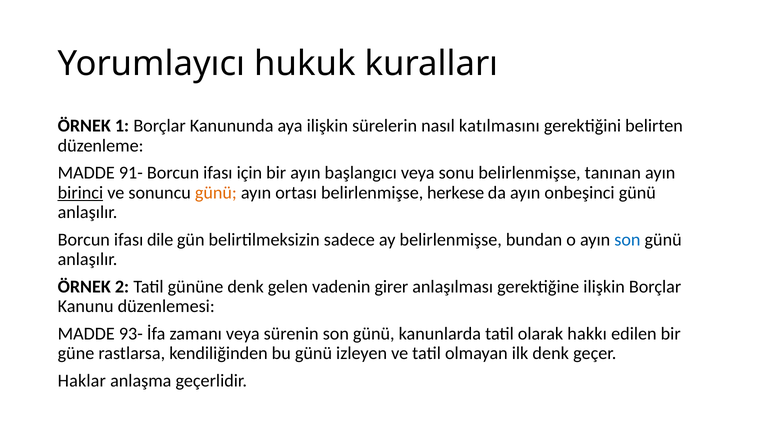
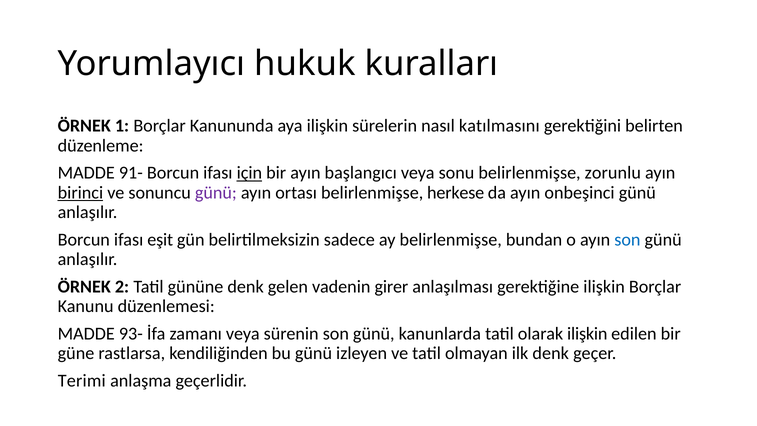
için underline: none -> present (249, 173)
tanınan: tanınan -> zorunlu (613, 173)
günü colour: orange -> purple (216, 193)
dile: dile -> eşit (160, 240)
olarak hakkı: hakkı -> ilişkin (587, 334)
Haklar: Haklar -> Terimi (82, 381)
